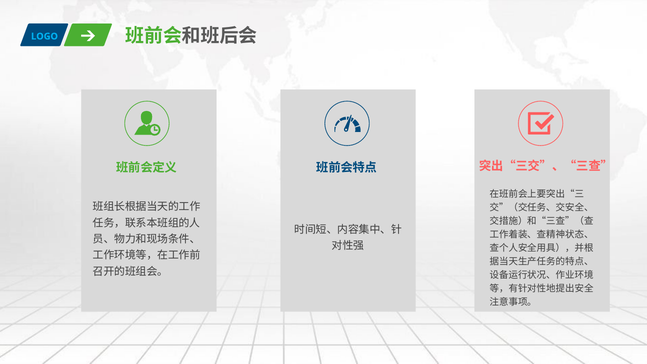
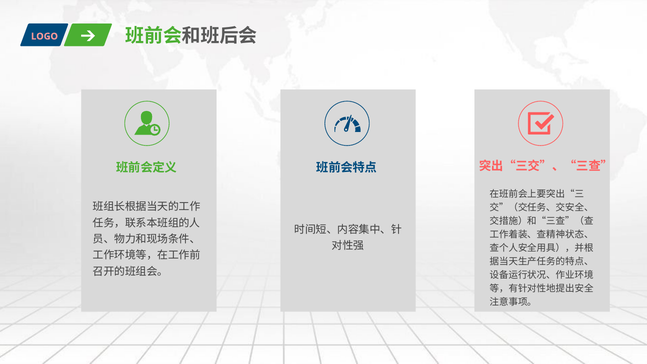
LOGO colour: light blue -> pink (44, 36)
